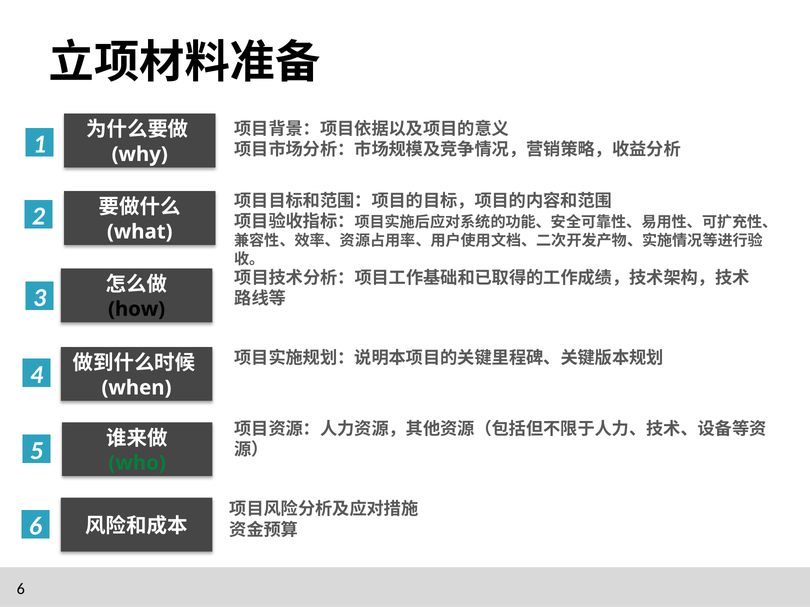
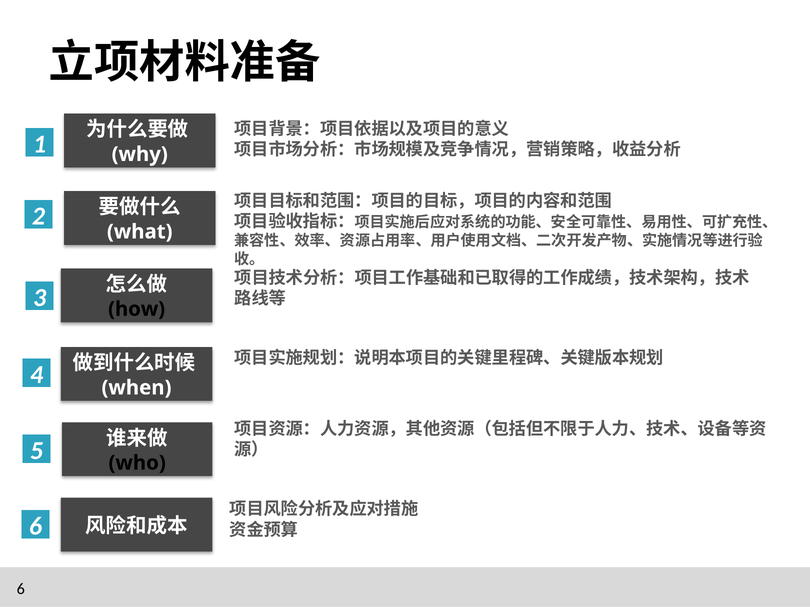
who colour: green -> black (137, 463)
